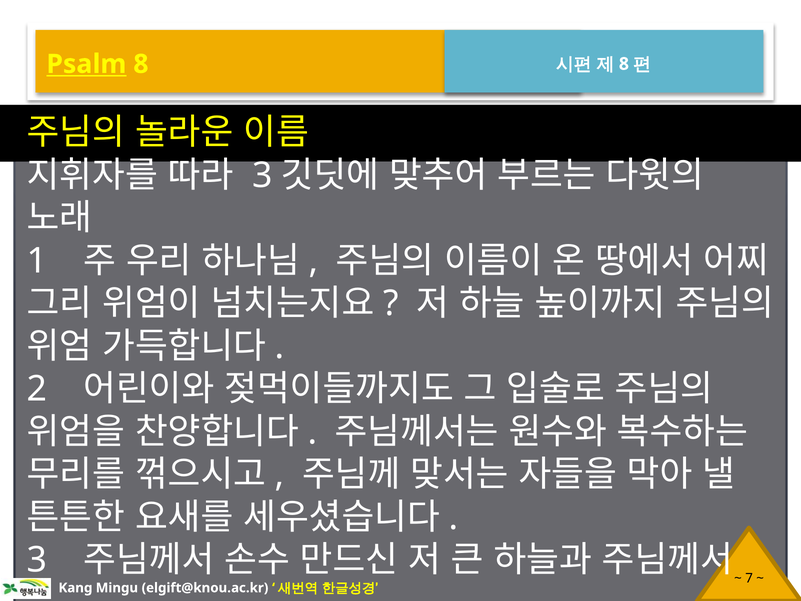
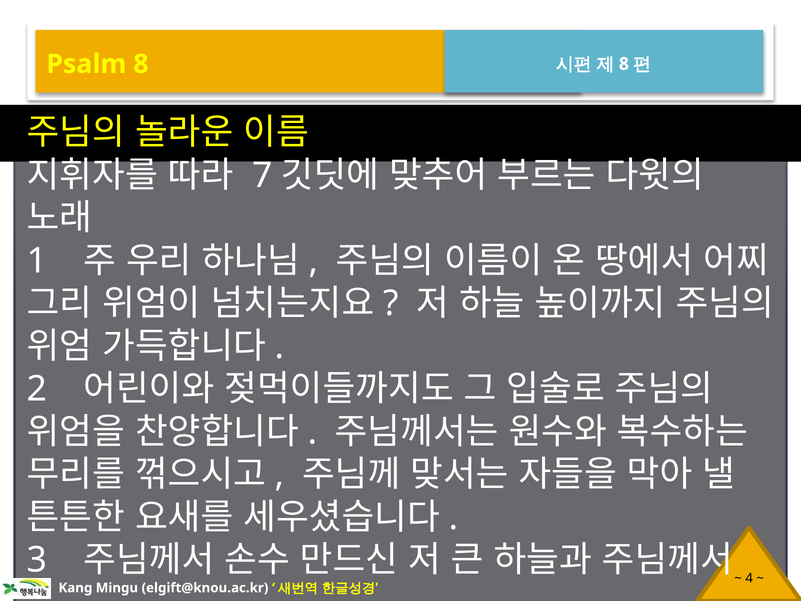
Psalm underline: present -> none (86, 64)
3: 3 -> 7 (262, 175)
7: 7 -> 4 (749, 578)
